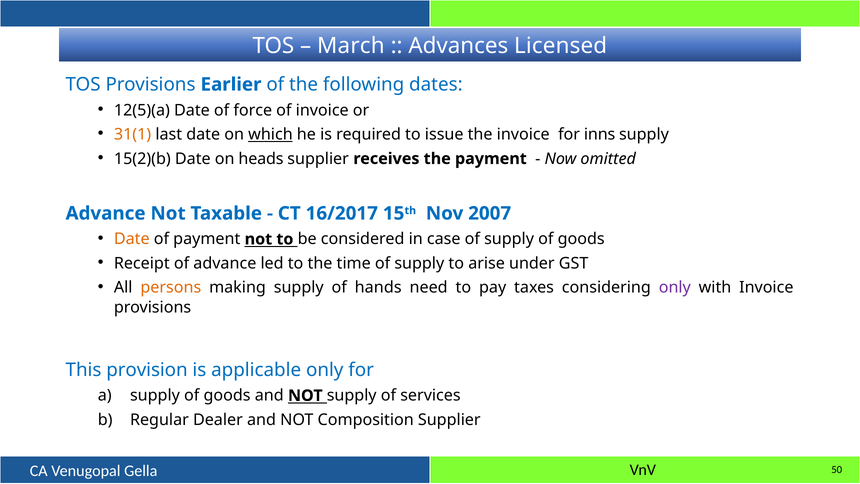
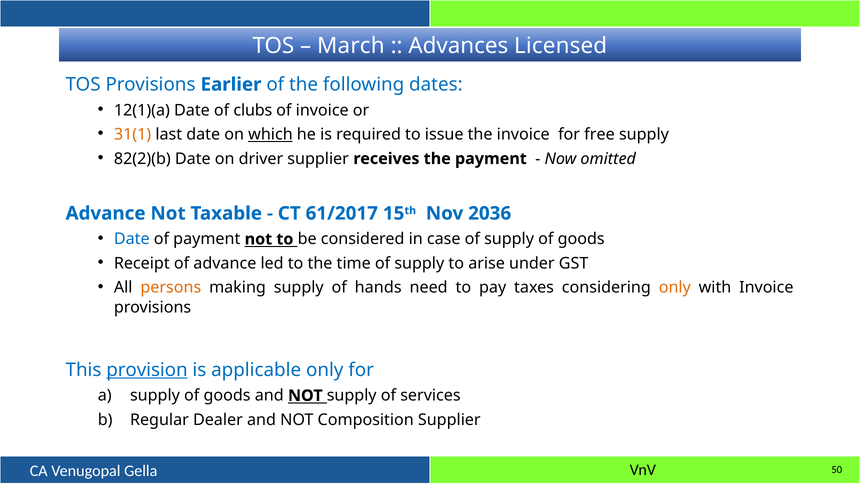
12(5)(a: 12(5)(a -> 12(1)(a (142, 110)
force: force -> clubs (253, 110)
inns: inns -> free (600, 134)
15(2)(b: 15(2)(b -> 82(2)(b (142, 159)
heads: heads -> driver (261, 159)
16/2017: 16/2017 -> 61/2017 (342, 213)
2007: 2007 -> 2036 (490, 213)
Date colour: orange -> blue (132, 239)
only colour: purple -> orange (675, 287)
provision underline: none -> present (147, 370)
